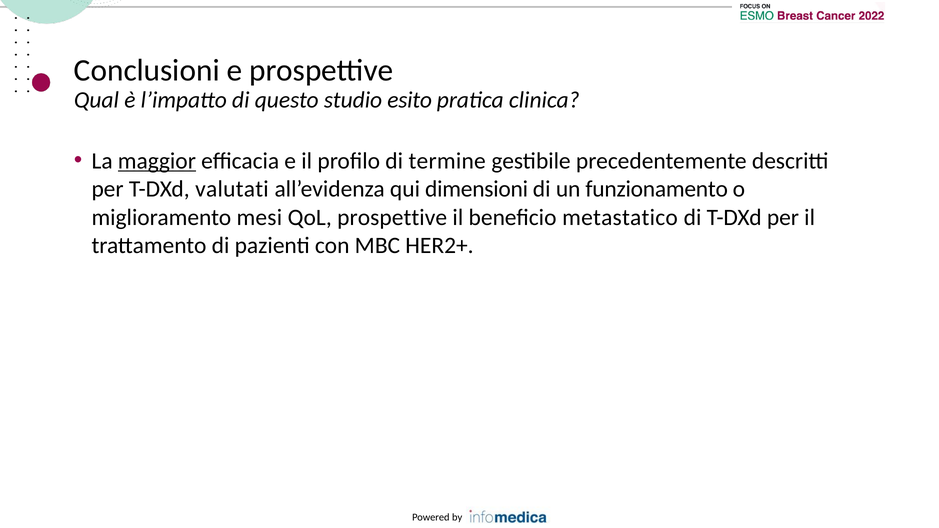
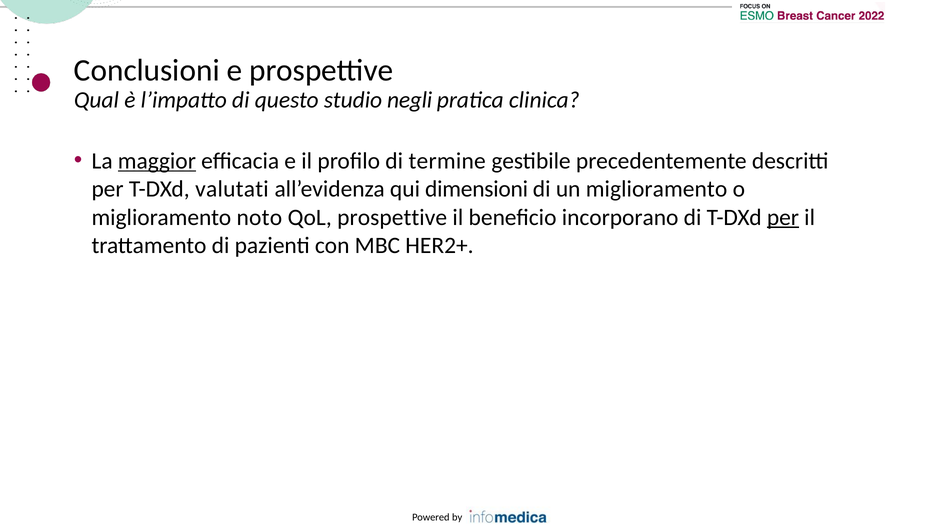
esito: esito -> negli (410, 100)
un funzionamento: funzionamento -> miglioramento (657, 189)
mesi: mesi -> noto (259, 217)
metastatico: metastatico -> incorporano (620, 217)
per underline: none -> present (783, 217)
